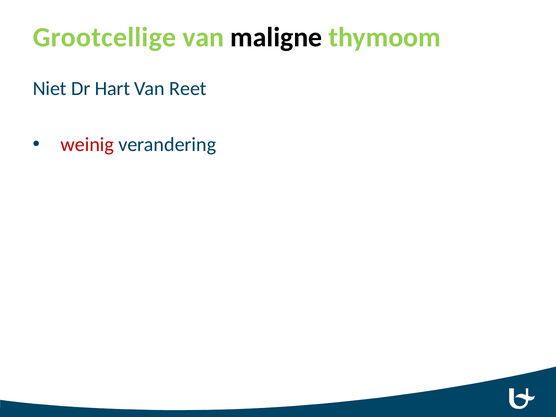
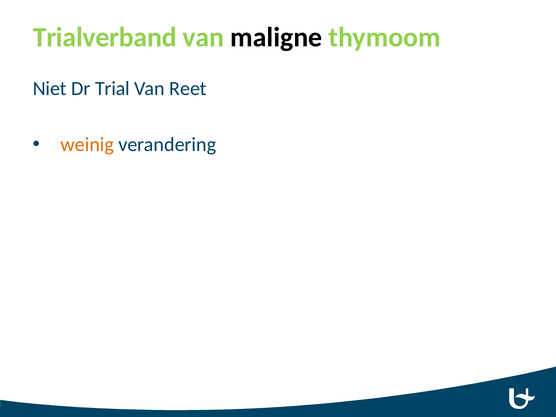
Grootcellige: Grootcellige -> Trialverband (105, 37)
Hart: Hart -> Trial (112, 88)
weinig colour: red -> orange (87, 145)
